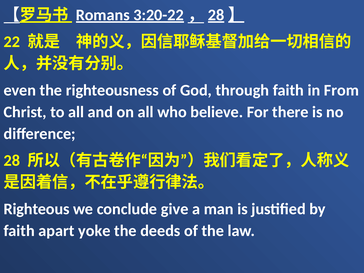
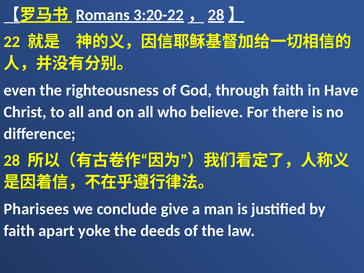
From: From -> Have (341, 90)
Righteous: Righteous -> Pharisees (36, 209)
